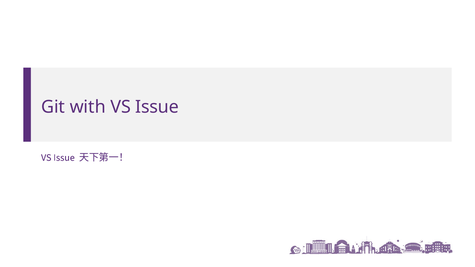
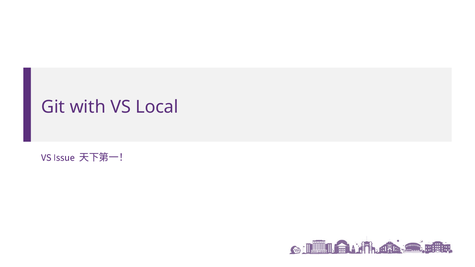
with VS Issue: Issue -> Local (157, 107)
